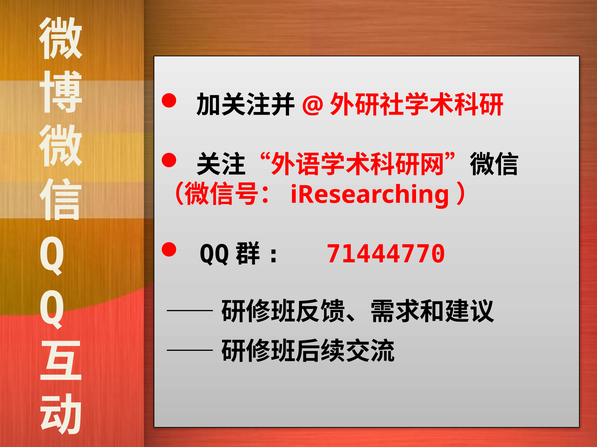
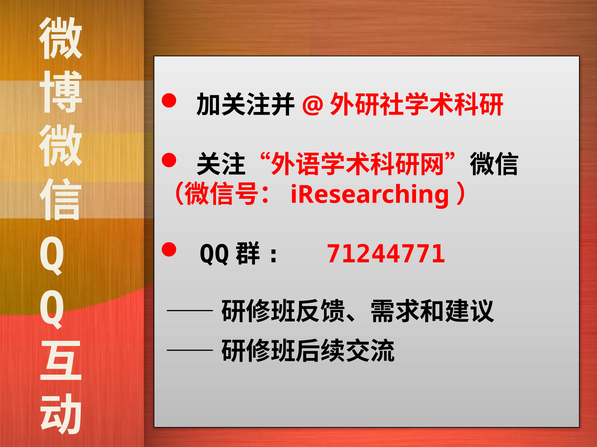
71444770: 71444770 -> 71244771 (386, 255)
